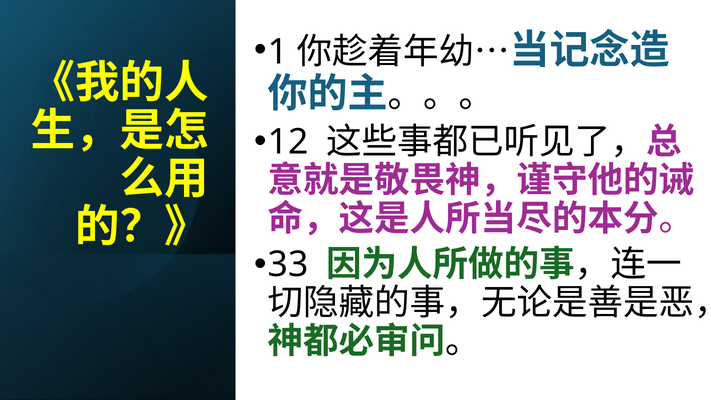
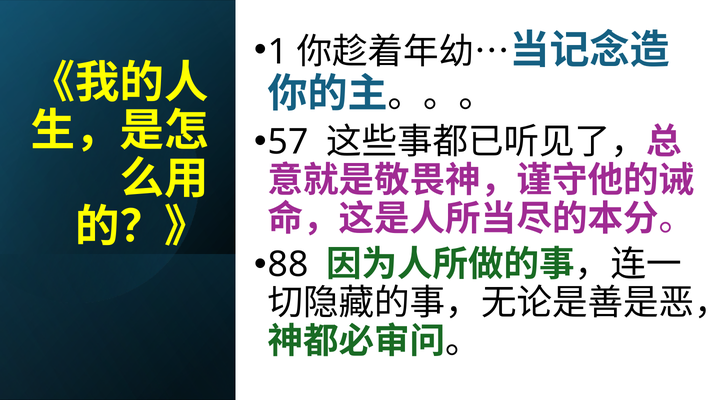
12: 12 -> 57 (288, 142)
33: 33 -> 88 (288, 265)
